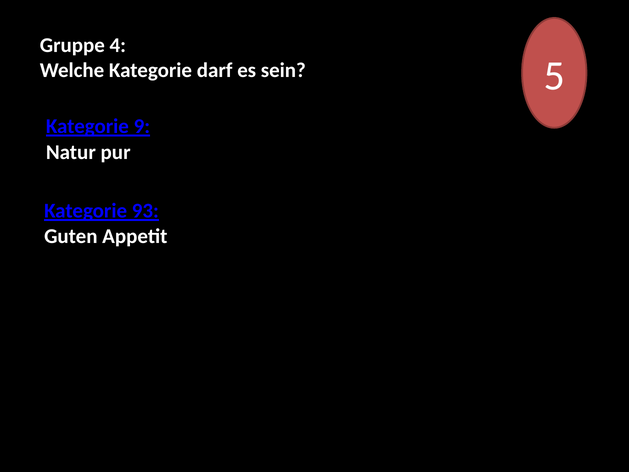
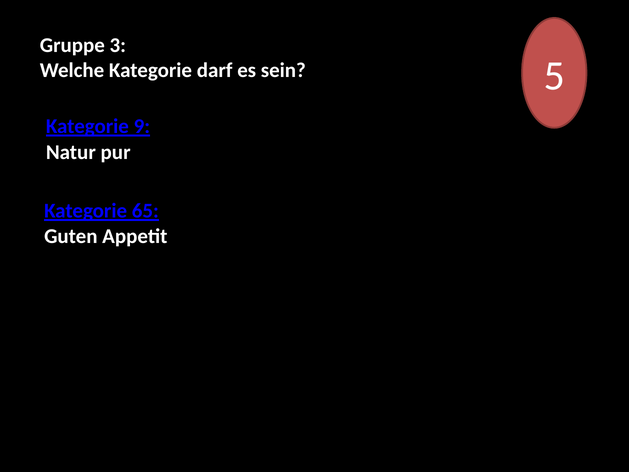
4: 4 -> 3 (118, 45)
93: 93 -> 65 (145, 211)
